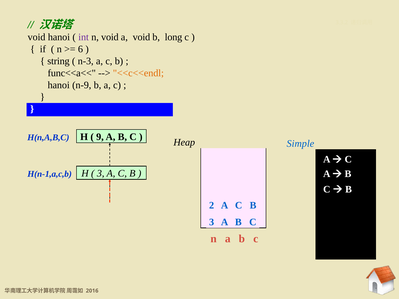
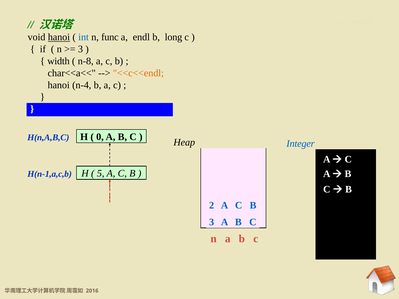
hanoi underline: none -> present (59, 37)
int colour: purple -> blue (84, 37)
n void: void -> func (110, 37)
a void: void -> endl (141, 37)
6: 6 -> 3 (80, 49)
string: string -> width (58, 61)
n-3: n-3 -> n-8 (86, 61)
func<<a<<: func<<a<< -> char<<a<< (72, 73)
n-9: n-9 -> n-4 (82, 85)
9: 9 -> 0 (100, 137)
Simple: Simple -> Integer (301, 144)
3: 3 -> 5 (101, 174)
